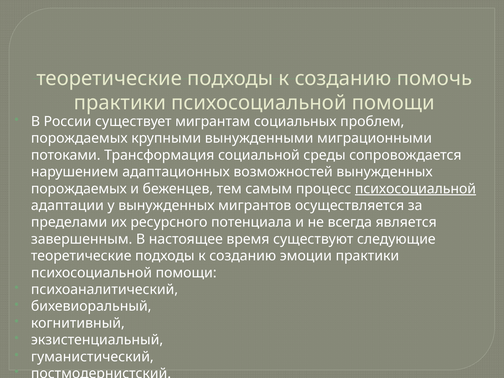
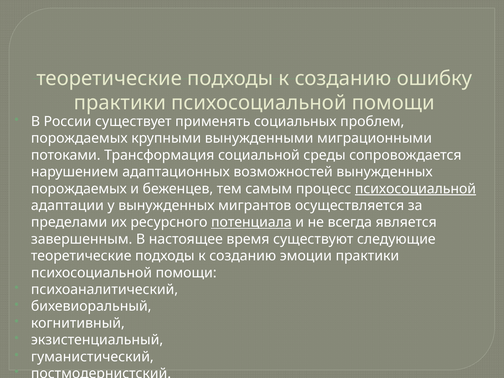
помочь: помочь -> ошибку (435, 78)
мигрантам: мигрантам -> применять (213, 121)
потенциала underline: none -> present (251, 222)
